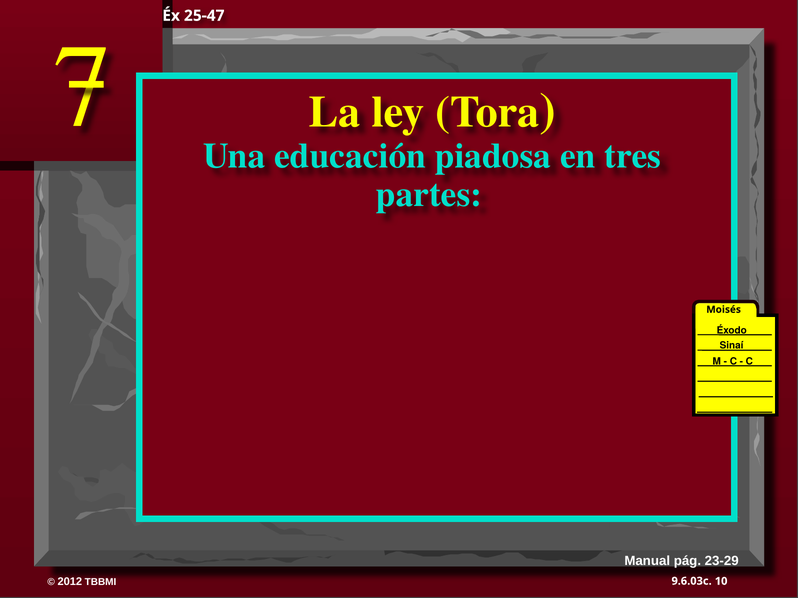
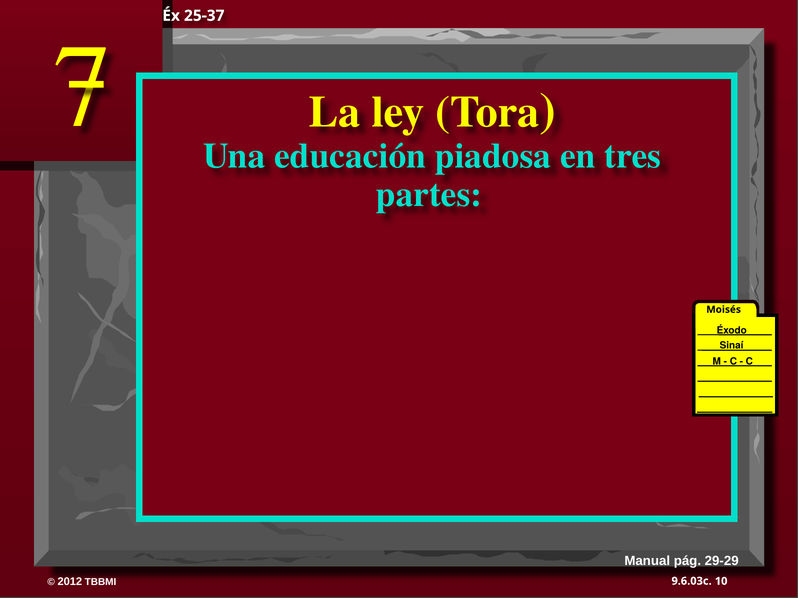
25-47: 25-47 -> 25-37 (204, 16)
23-29: 23-29 -> 29-29 (722, 561)
